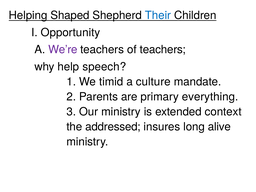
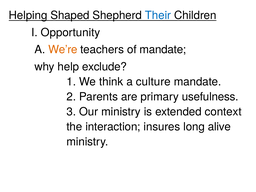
We’re colour: purple -> orange (63, 50)
of teachers: teachers -> mandate (163, 50)
speech: speech -> exclude (104, 67)
timid: timid -> think (111, 82)
everything: everything -> usefulness (210, 97)
addressed: addressed -> interaction (113, 127)
